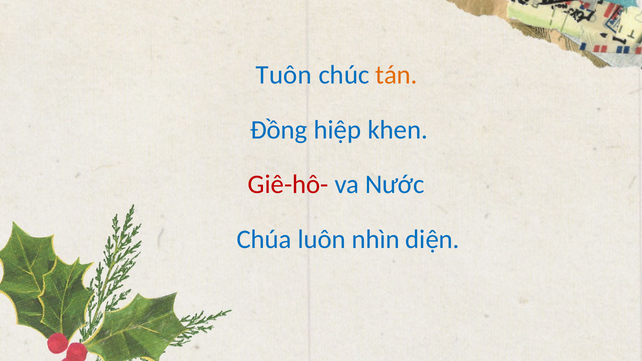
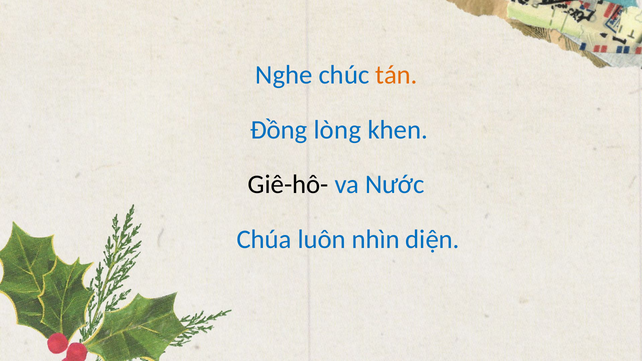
Tuôn: Tuôn -> Nghe (284, 75)
hiệp: hiệp -> lòng (337, 130)
Giê-hô- colour: red -> black (288, 185)
